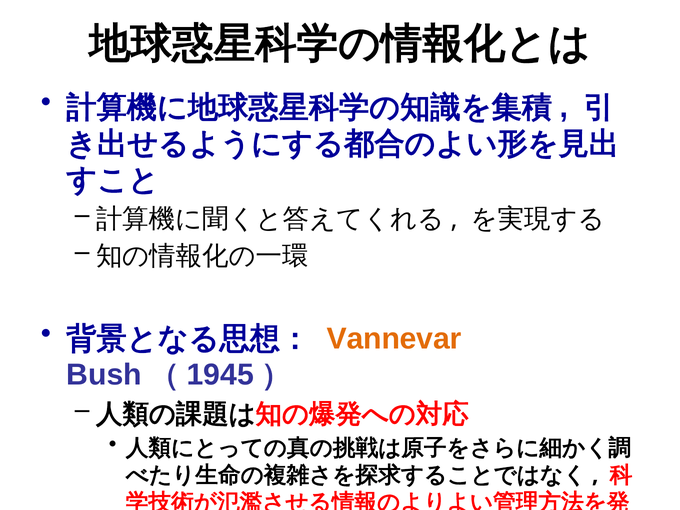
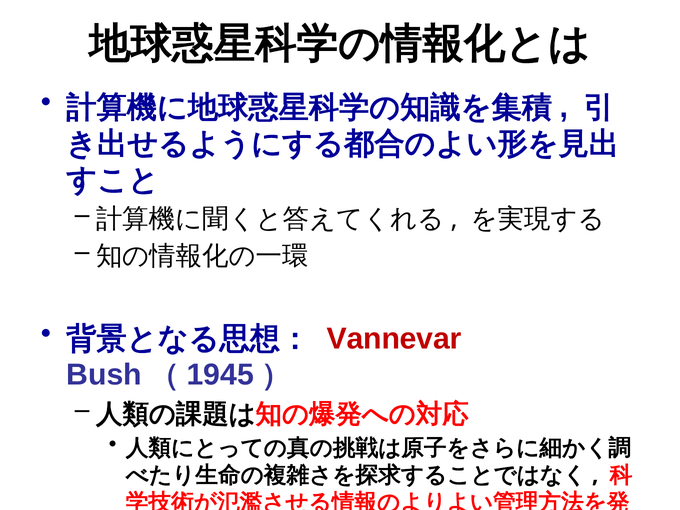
Vannevar colour: orange -> red (394, 339)
